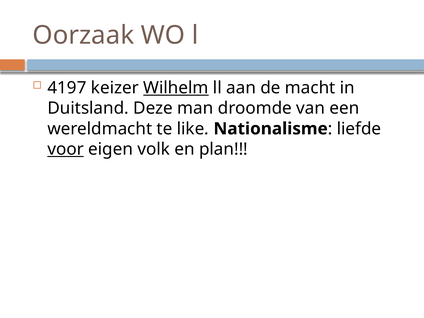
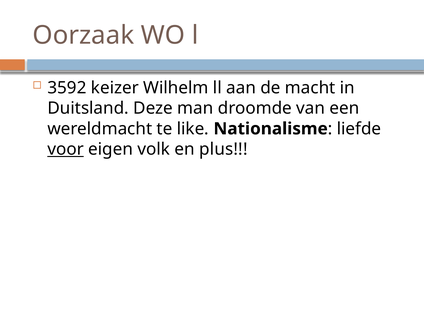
4197: 4197 -> 3592 (67, 88)
Wilhelm underline: present -> none (176, 88)
plan: plan -> plus (223, 149)
